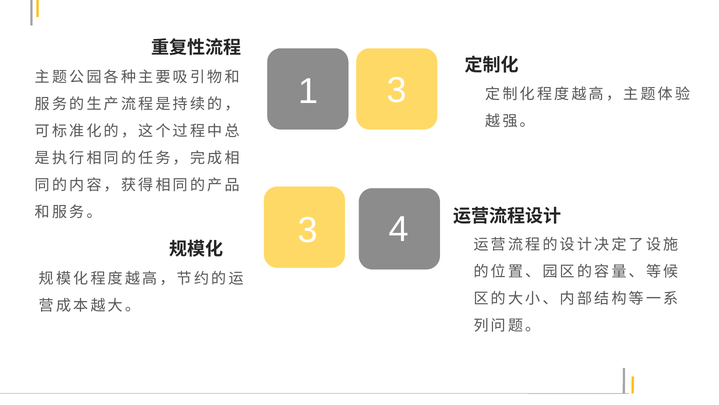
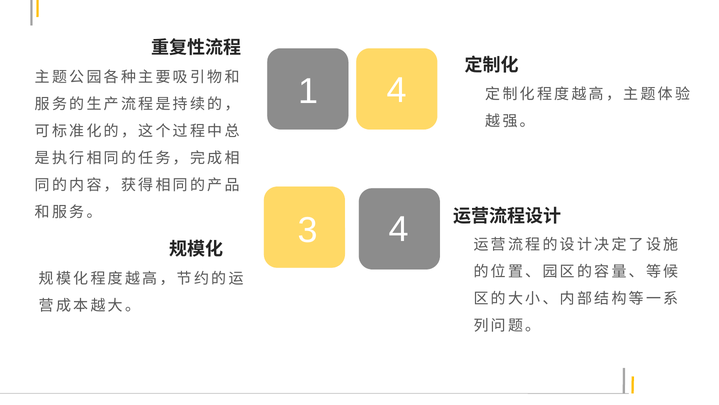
1 3: 3 -> 4 (397, 90)
